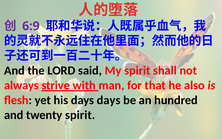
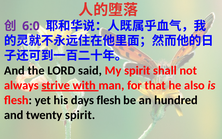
6:9: 6:9 -> 6:0 (31, 26)
days days: days -> flesh (109, 100)
